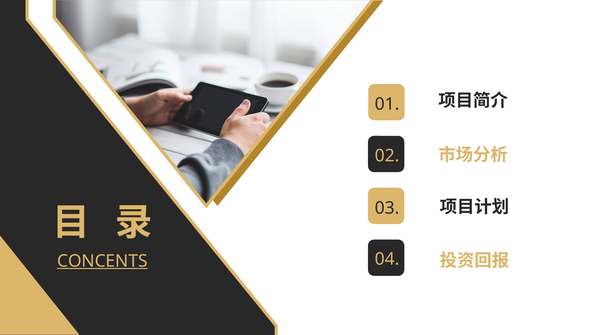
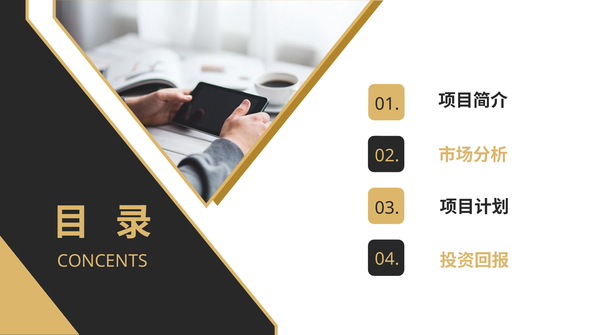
CONCENTS underline: present -> none (102, 261)
